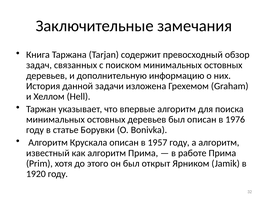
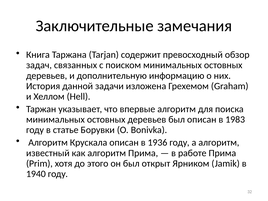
1976: 1976 -> 1983 (235, 120)
1957: 1957 -> 1936 (157, 143)
1920: 1920 -> 1940 (36, 174)
